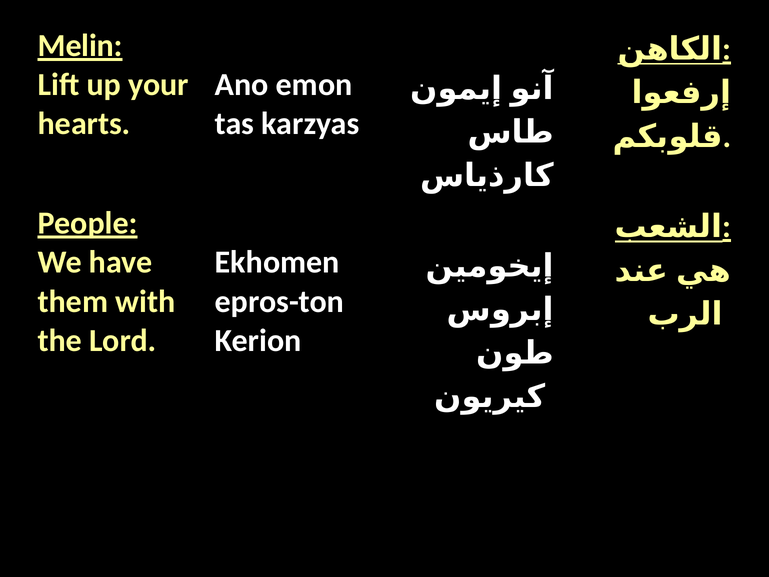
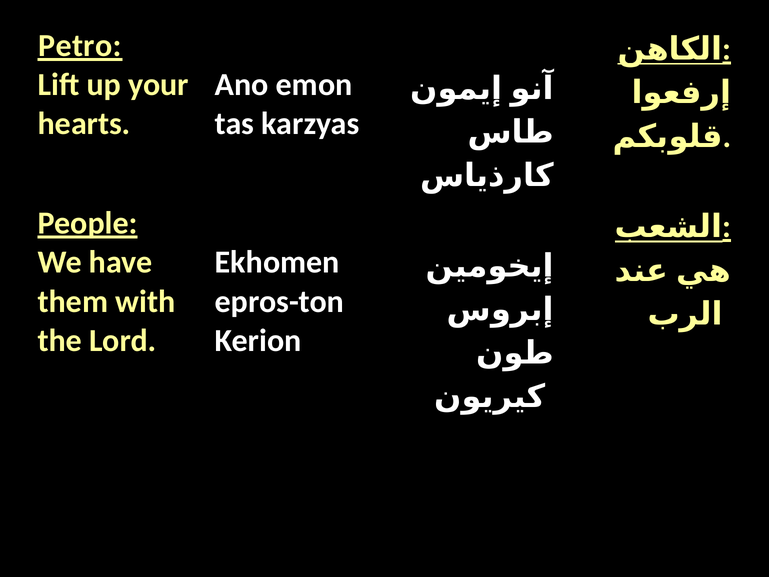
Melin: Melin -> Petro (80, 46)
